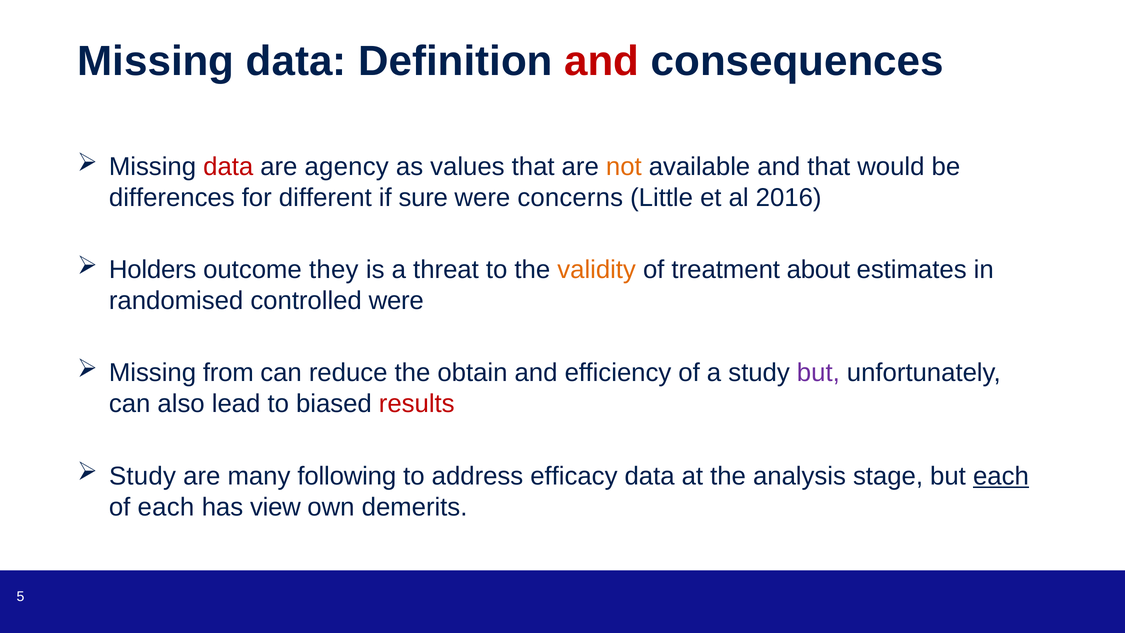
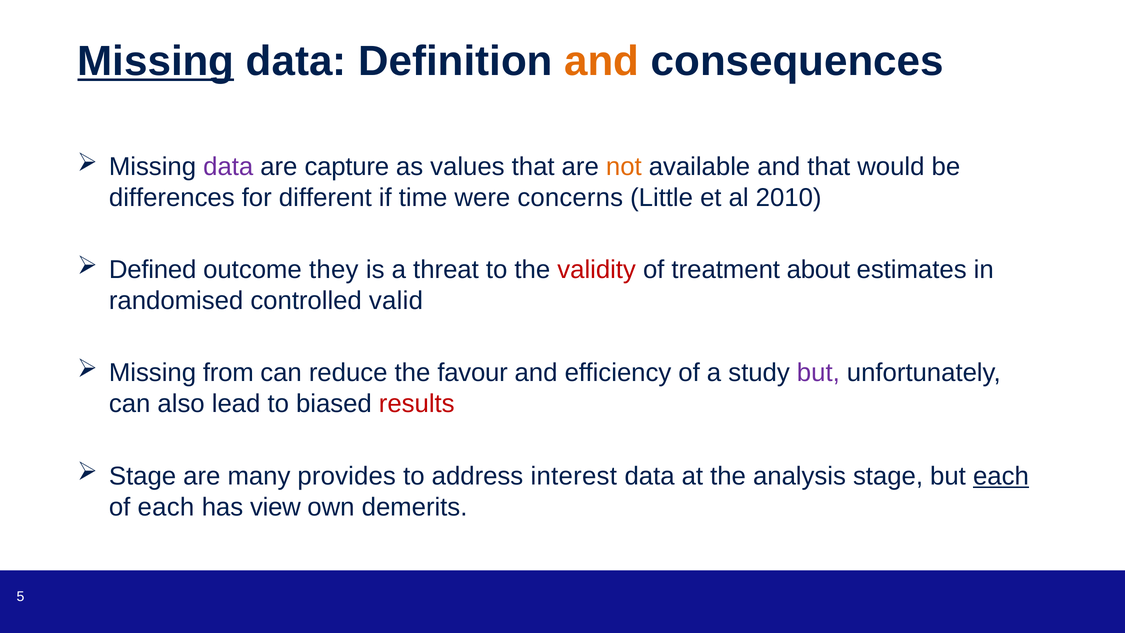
Missing underline: none -> present (156, 61)
and colour: red -> orange (602, 61)
data colour: red -> purple (228, 167)
agency: agency -> capture (347, 167)
sure: sure -> time (423, 198)
2016: 2016 -> 2010 (789, 198)
Holders: Holders -> Defined (153, 270)
validity colour: orange -> red (597, 270)
controlled were: were -> valid (396, 301)
obtain: obtain -> favour (473, 373)
Study: Study -> Stage (143, 476)
following: following -> provides (347, 476)
efficacy: efficacy -> interest (574, 476)
